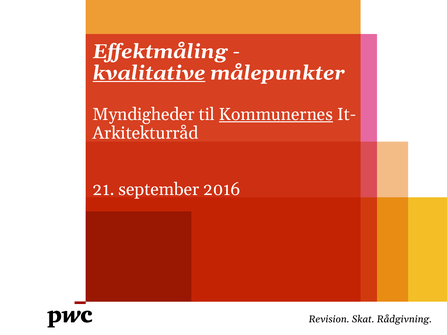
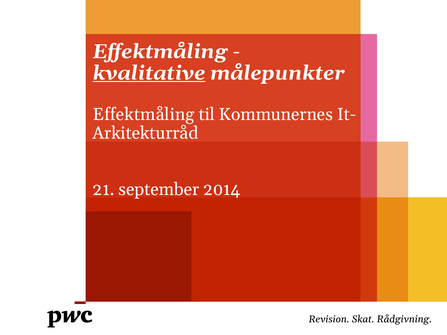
Myndigheder: Myndigheder -> Effektmåling (144, 114)
Kommunernes underline: present -> none (276, 114)
2016: 2016 -> 2014 (222, 189)
